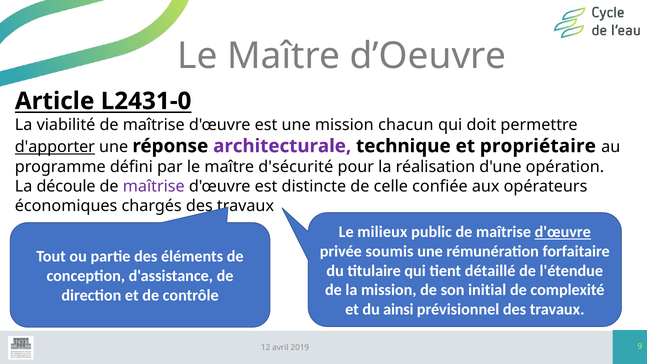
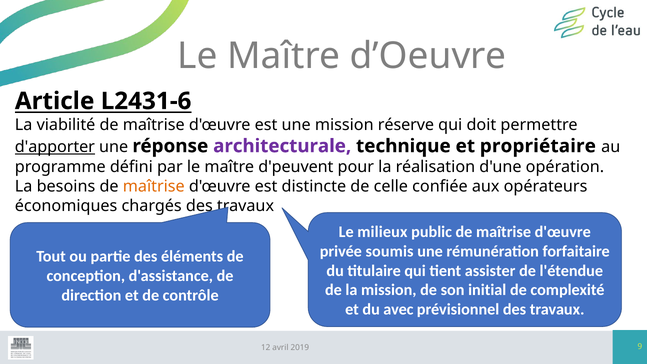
L2431-0: L2431-0 -> L2431-6 (146, 101)
chacun: chacun -> réserve (406, 125)
d'sécurité: d'sécurité -> d'peuvent (296, 167)
découle: découle -> besoins (66, 186)
maîtrise colour: purple -> orange (154, 186)
d'œuvre underline: present -> none (563, 232)
détaillé: détaillé -> assister (490, 271)
ainsi: ainsi -> avec (398, 309)
